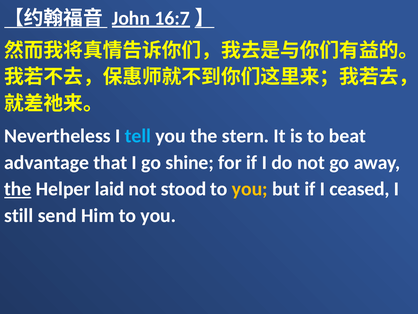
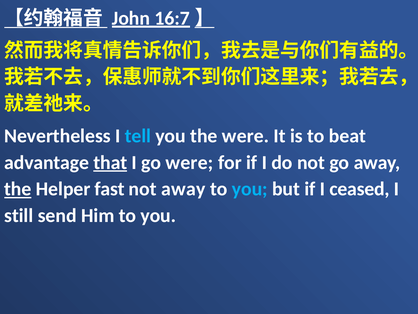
the stern: stern -> were (246, 136)
that underline: none -> present (110, 162)
go shine: shine -> were (189, 162)
laid: laid -> fast (110, 189)
not stood: stood -> away (183, 189)
you colour: yellow -> light blue (250, 189)
